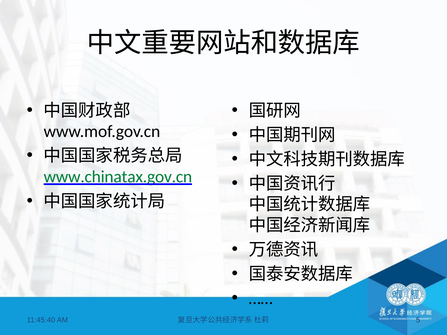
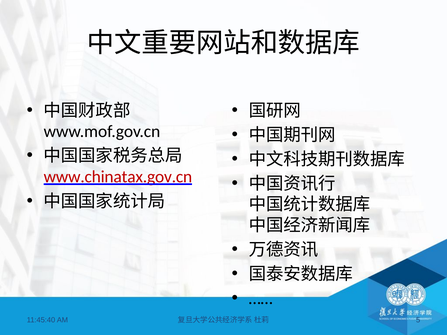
www.chinatax.gov.cn colour: green -> red (118, 177)
